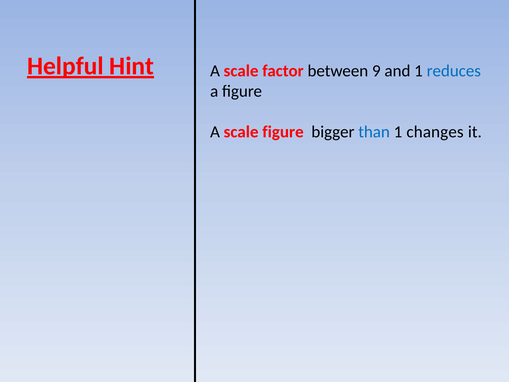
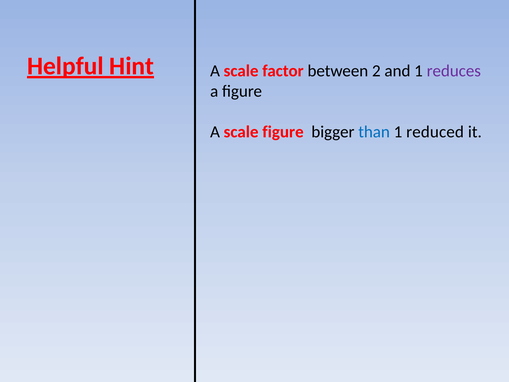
9: 9 -> 2 (376, 71)
reduces colour: blue -> purple (454, 71)
changes: changes -> reduced (435, 132)
